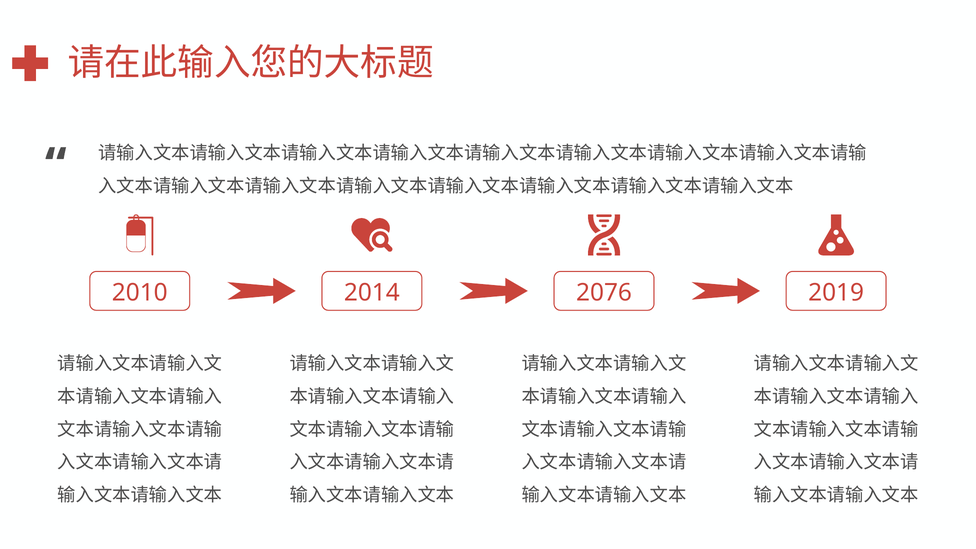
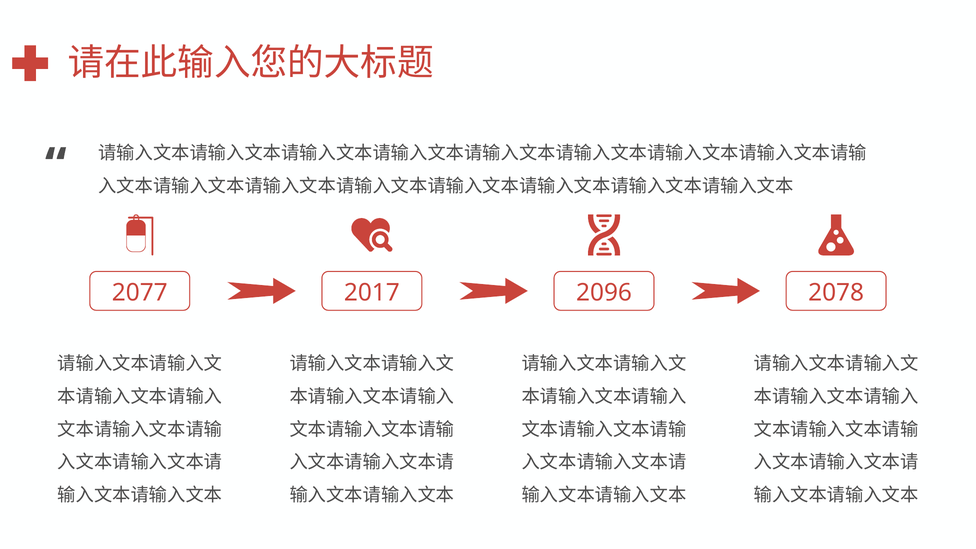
2010: 2010 -> 2077 (140, 293)
2014: 2014 -> 2017 (372, 293)
2076: 2076 -> 2096 (604, 293)
2019: 2019 -> 2078 (836, 293)
